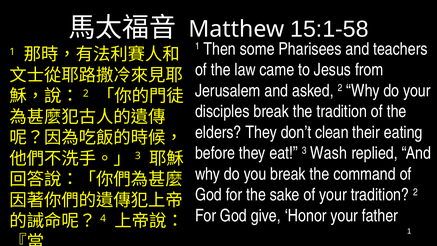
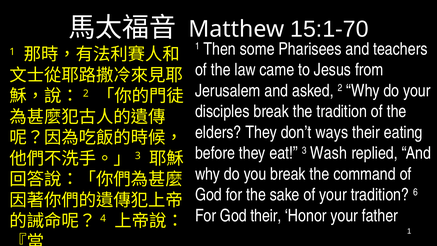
15:1-58: 15:1-58 -> 15:1-70 (329, 29)
clean: clean -> ways (332, 132)
tradition 2: 2 -> 6 (415, 192)
God give: give -> their (266, 215)
